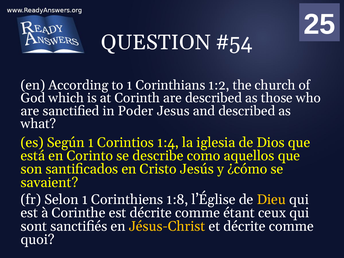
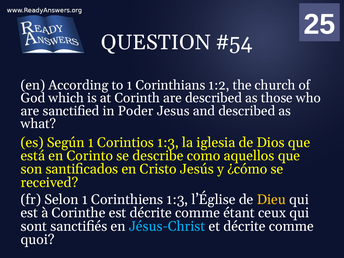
Corintios 1:4: 1:4 -> 1:3 (168, 143)
savaient: savaient -> received (49, 182)
Corinthiens 1:8: 1:8 -> 1:3 (177, 200)
Jésus-Christ colour: yellow -> light blue (167, 226)
